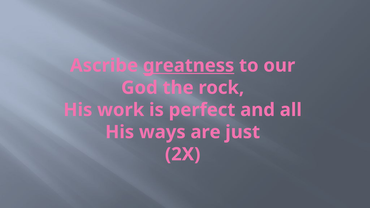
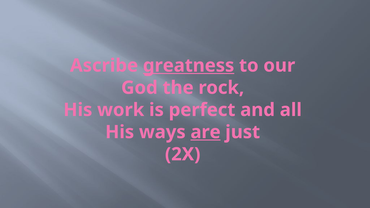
are underline: none -> present (206, 132)
